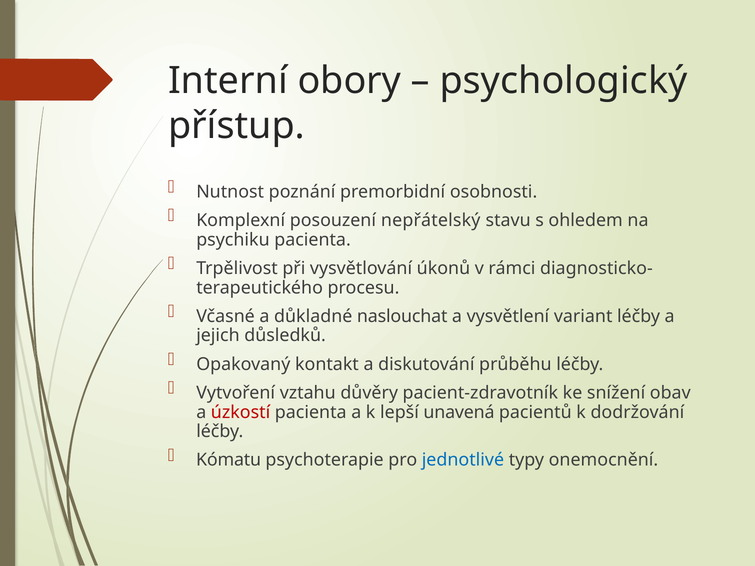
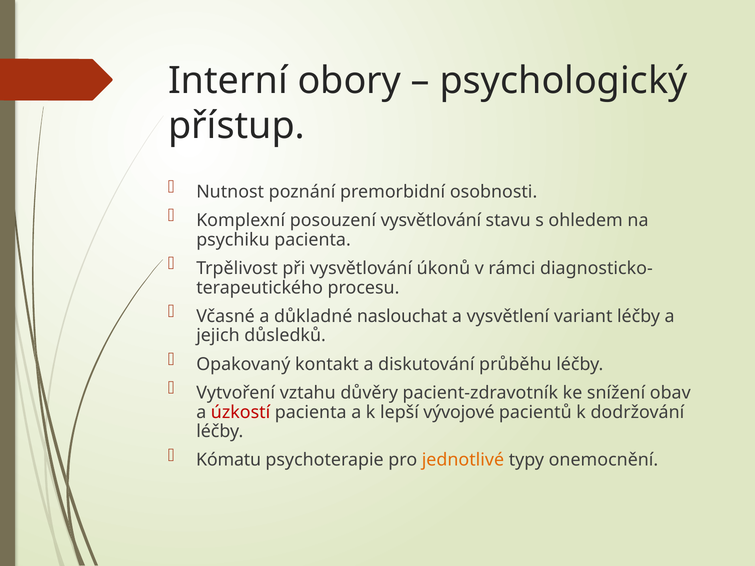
posouzení nepřátelský: nepřátelský -> vysvětlování (431, 221)
unavená: unavená -> vývojové (459, 412)
jednotlivé colour: blue -> orange (463, 460)
